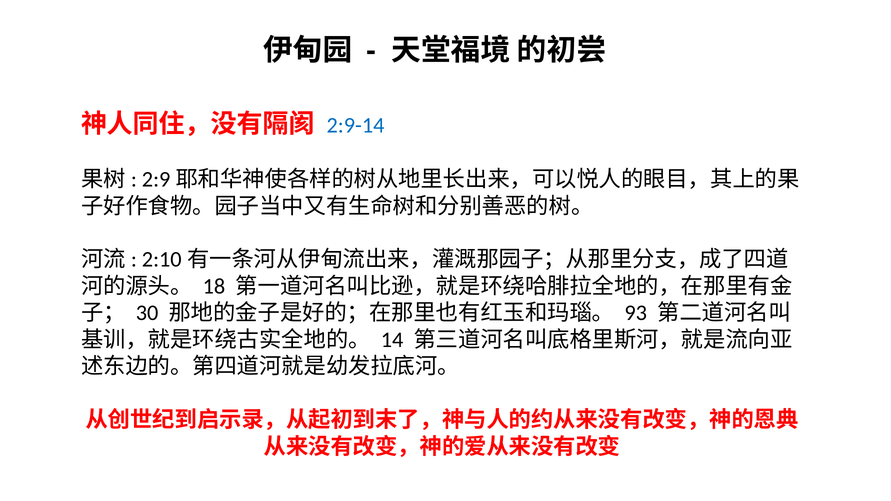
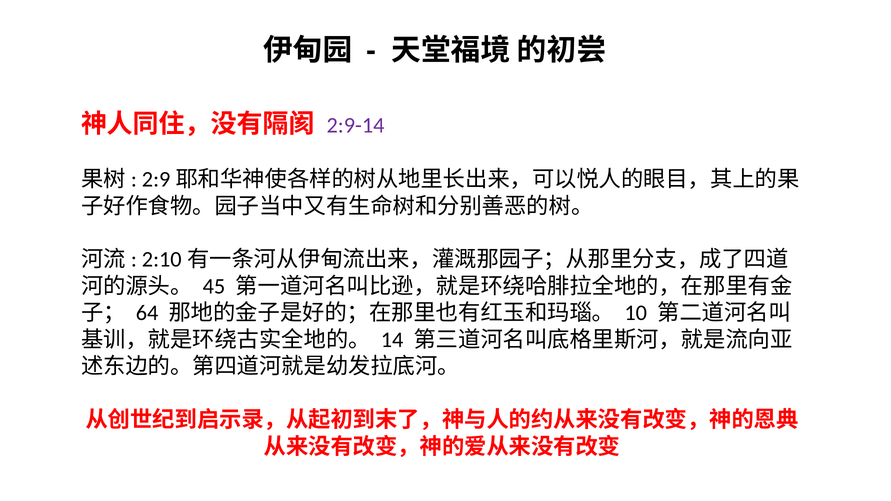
2:9-14 colour: blue -> purple (356, 125)
18: 18 -> 45 (214, 286)
30: 30 -> 64 (147, 313)
93: 93 -> 10 (636, 313)
